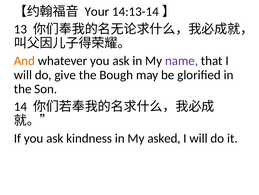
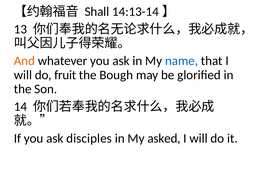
Your: Your -> Shall (97, 11)
name colour: purple -> blue (182, 61)
give: give -> fruit (65, 75)
kindness: kindness -> disciples (89, 138)
